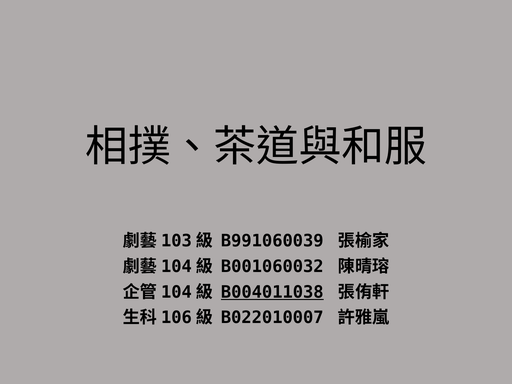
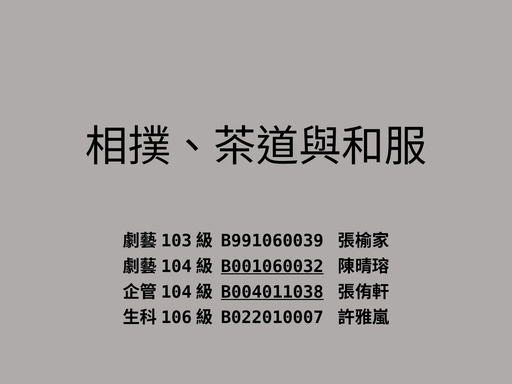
B001060032 underline: none -> present (272, 267)
